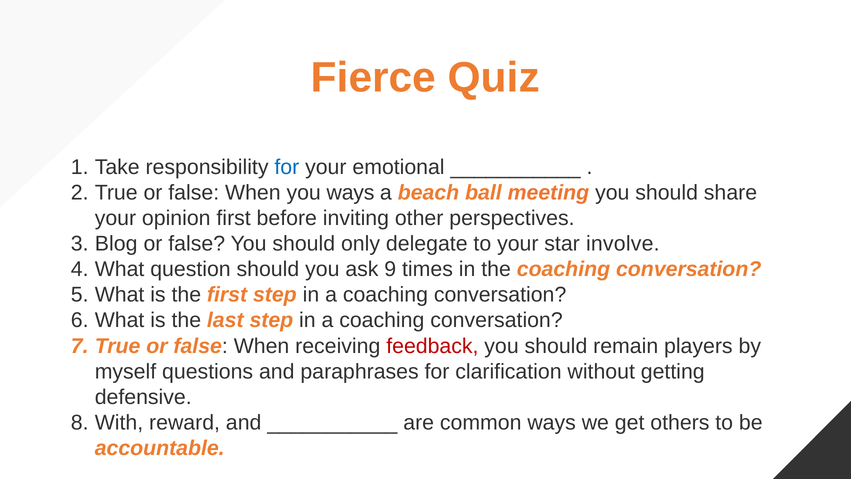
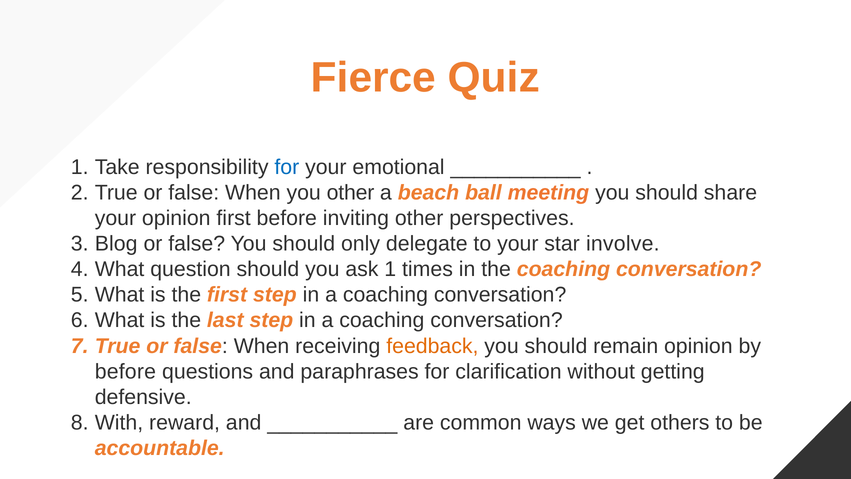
you ways: ways -> other (351, 193)
ask 9: 9 -> 1 (390, 269)
feedback colour: red -> orange (432, 346)
remain players: players -> opinion (698, 346)
myself: myself -> before (125, 371)
